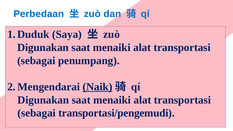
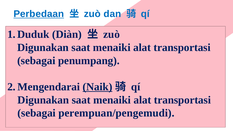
Perbedaan underline: none -> present (39, 14)
Saya: Saya -> Diàn (67, 34)
transportasi/pengemudi: transportasi/pengemudi -> perempuan/pengemudi (116, 113)
